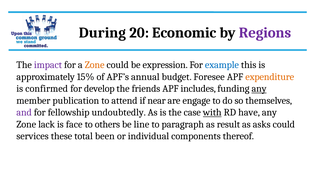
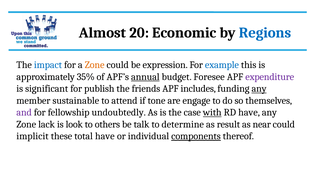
During: During -> Almost (102, 33)
Regions colour: purple -> blue (265, 33)
impact colour: purple -> blue (48, 65)
15%: 15% -> 35% (86, 77)
annual underline: none -> present (145, 77)
expenditure colour: orange -> purple (270, 77)
confirmed: confirmed -> significant (47, 89)
develop: develop -> publish (99, 89)
publication: publication -> sustainable (76, 101)
near: near -> tone (157, 101)
face: face -> look (74, 125)
line: line -> talk (142, 125)
paragraph: paragraph -> determine (183, 125)
asks: asks -> near (262, 125)
services: services -> implicit (32, 136)
total been: been -> have (105, 136)
components underline: none -> present (196, 136)
